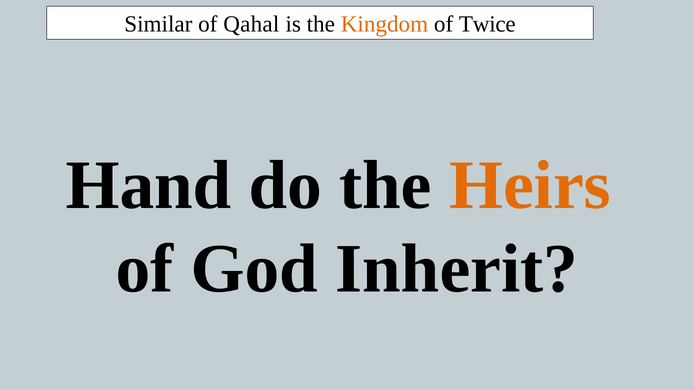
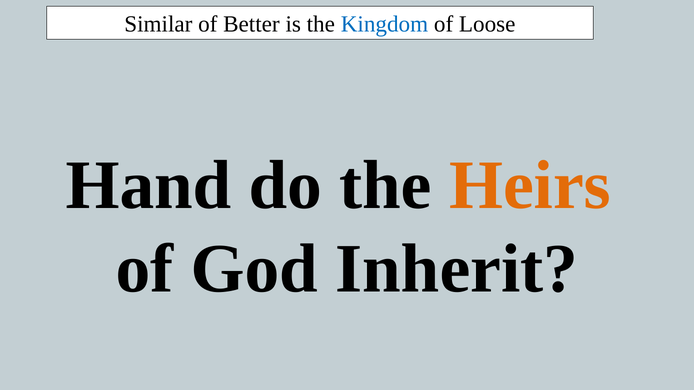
Qahal: Qahal -> Better (251, 24)
Kingdom colour: orange -> blue (384, 24)
Twice: Twice -> Loose (487, 24)
